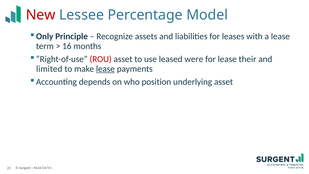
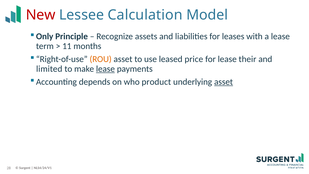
Percentage: Percentage -> Calculation (145, 15)
16: 16 -> 11 (67, 46)
ROU colour: red -> orange (101, 59)
were: were -> price (194, 59)
position: position -> product (156, 82)
asset underline: none -> present (224, 82)
